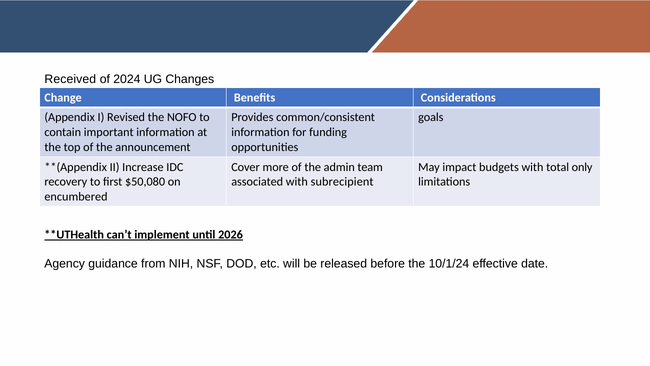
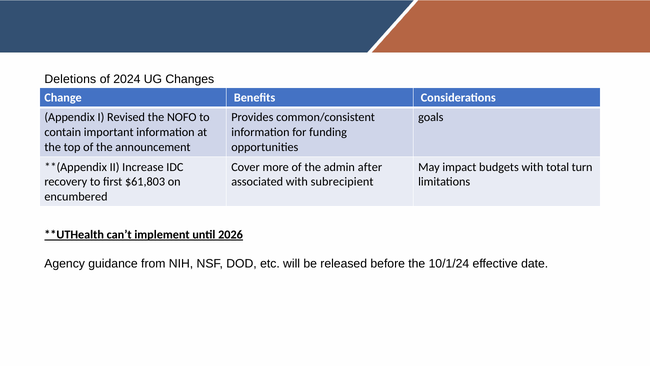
Received: Received -> Deletions (70, 79)
team: team -> after (370, 167)
only: only -> turn (582, 167)
$50,080: $50,080 -> $61,803 (145, 182)
